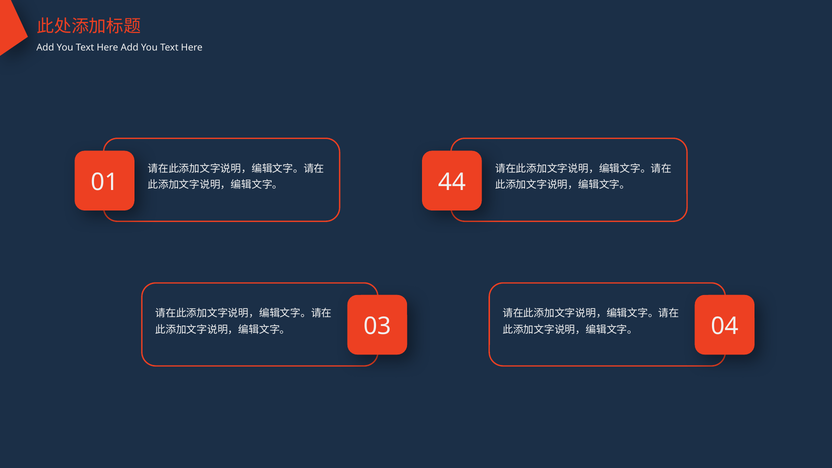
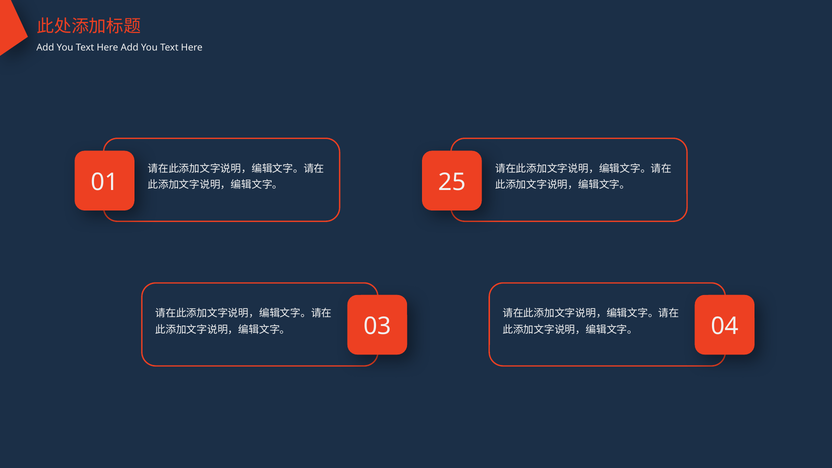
44: 44 -> 25 (452, 182)
